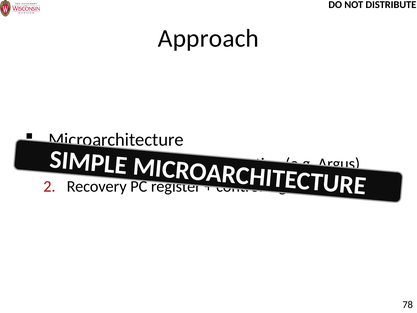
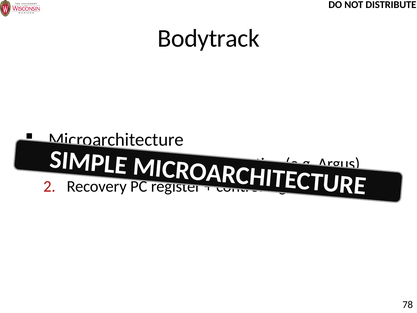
Approach: Approach -> Bodytrack (209, 38)
